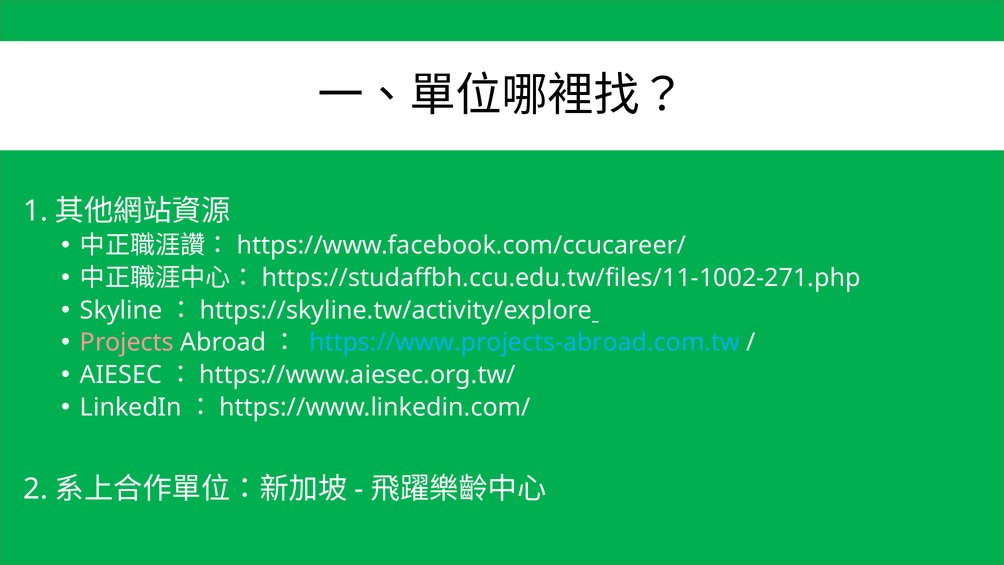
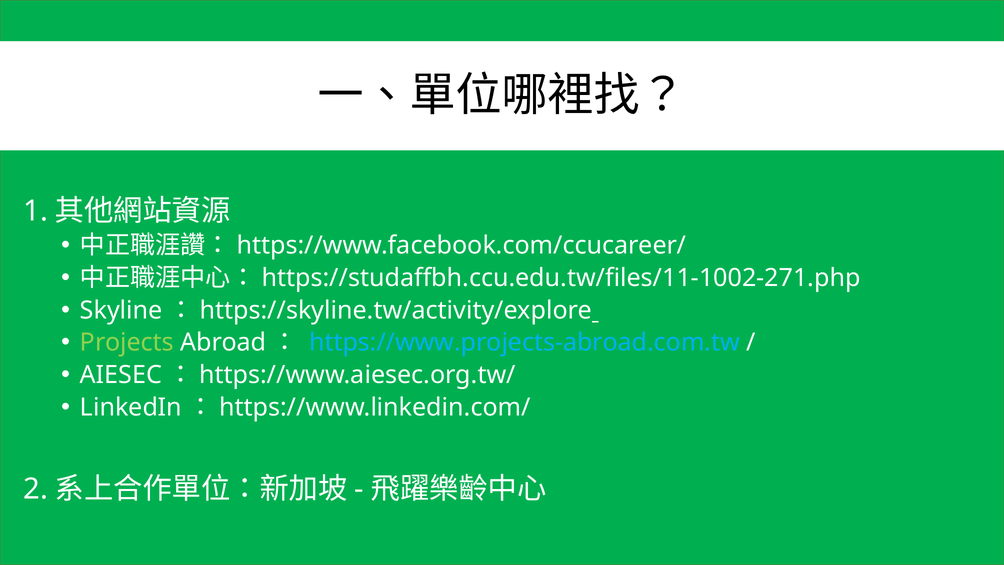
Projects colour: pink -> light green (127, 342)
